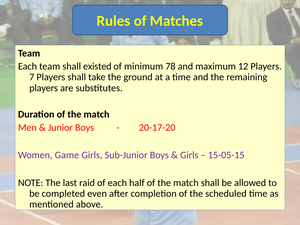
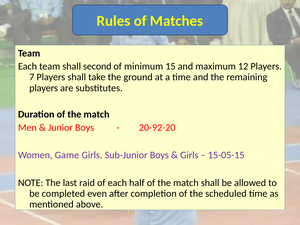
existed: existed -> second (97, 66)
78: 78 -> 15 (170, 66)
20-17-20: 20-17-20 -> 20-92-20 (157, 128)
